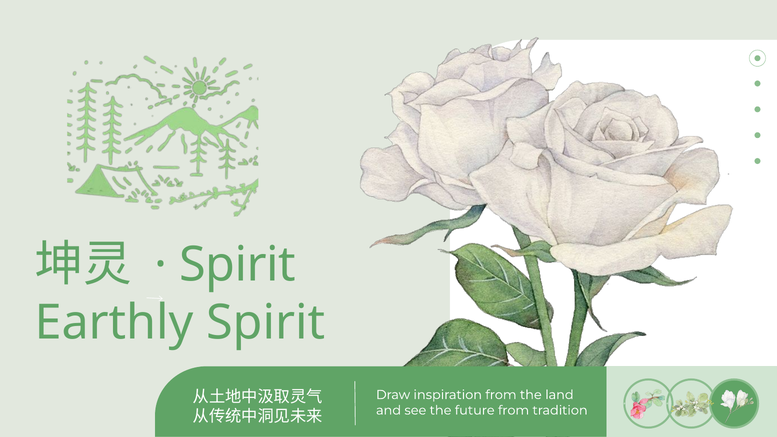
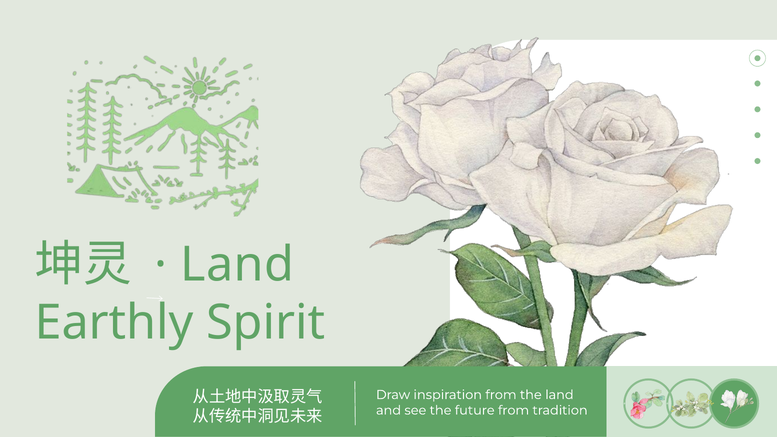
Spirit: Spirit -> Land (237, 265)
